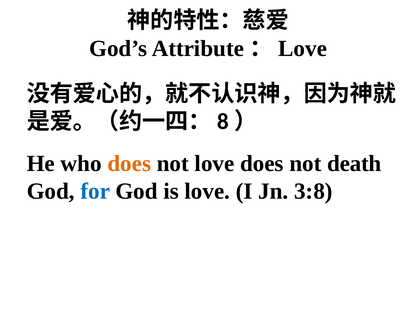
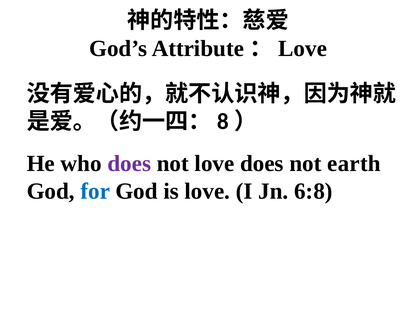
does colour: orange -> purple (129, 164)
death: death -> earth (354, 164)
3:8: 3:8 -> 6:8 (313, 191)
